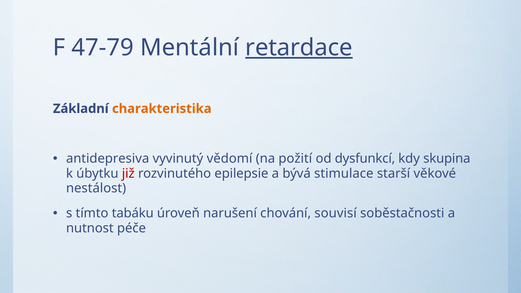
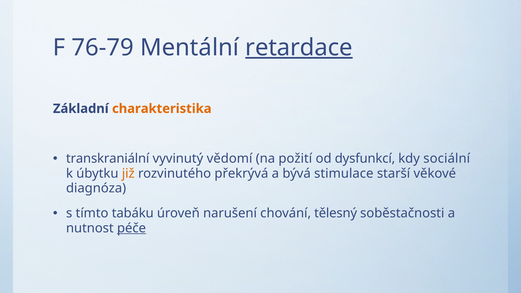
47-79: 47-79 -> 76-79 (103, 48)
antidepresiva: antidepresiva -> transkraniální (108, 159)
skupina: skupina -> sociální (447, 159)
již colour: red -> orange (128, 173)
epilepsie: epilepsie -> překrývá (241, 173)
nestálost: nestálost -> diagnóza (96, 188)
souvisí: souvisí -> tělesný (336, 213)
péče underline: none -> present (132, 228)
